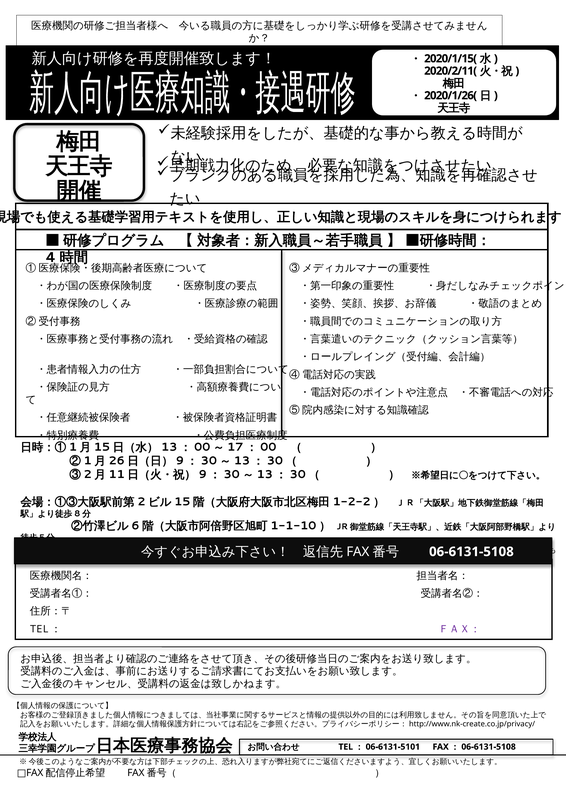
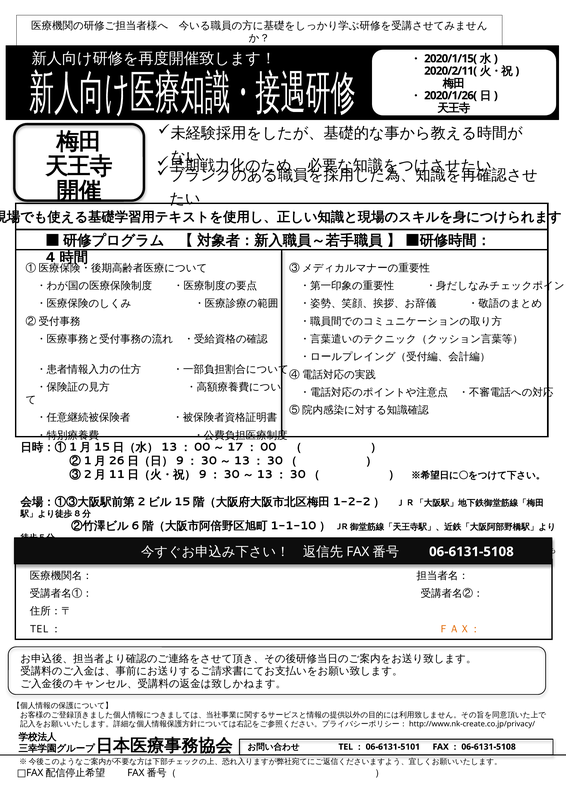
ＦＡＸ： colour: purple -> orange (460, 629)
